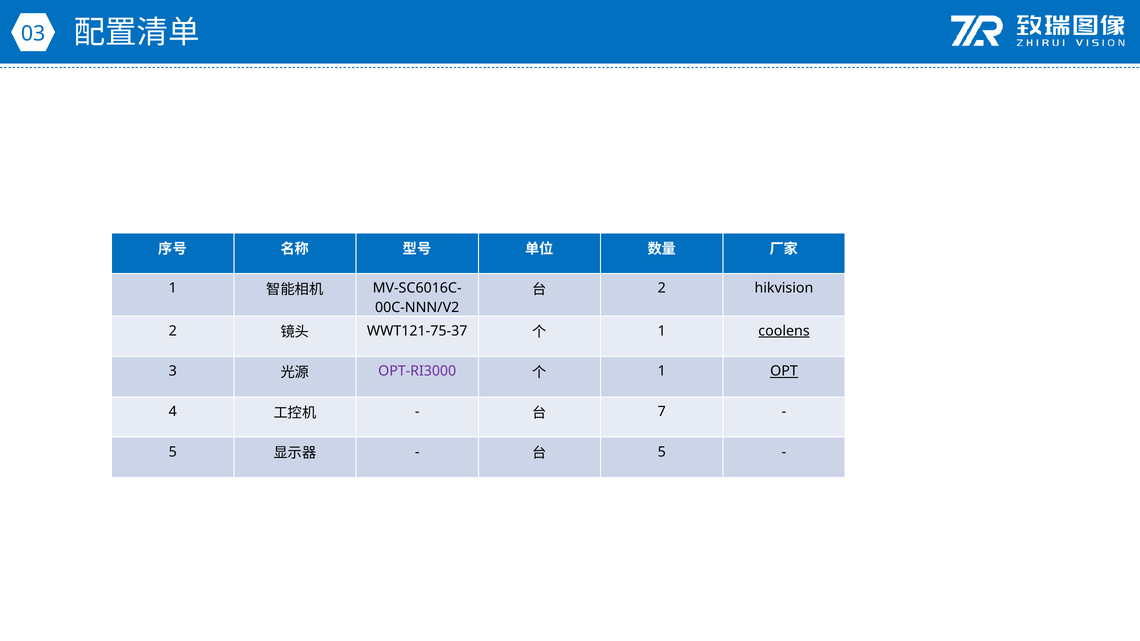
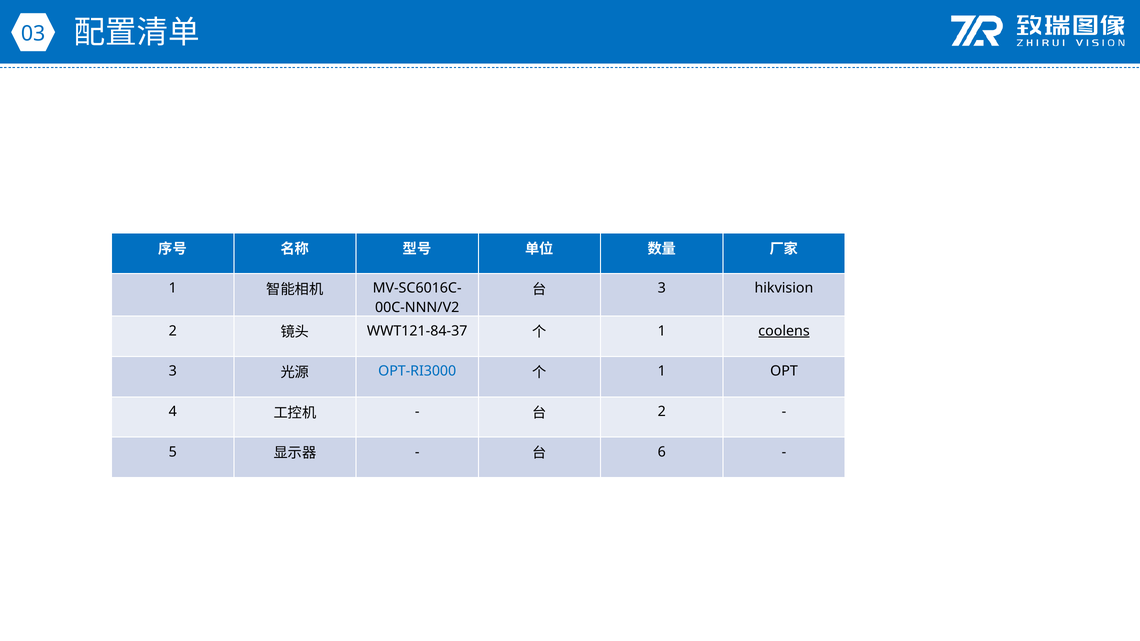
2: 2 -> 3 (662, 288)
WWT121-75-37: WWT121-75-37 -> WWT121-84-37 (417, 331)
OPT-RI3000 colour: purple -> blue (417, 371)
OPT underline: present -> none (784, 371)
7: 7 -> 2 (662, 412)
5: 5 -> 6 (662, 452)
